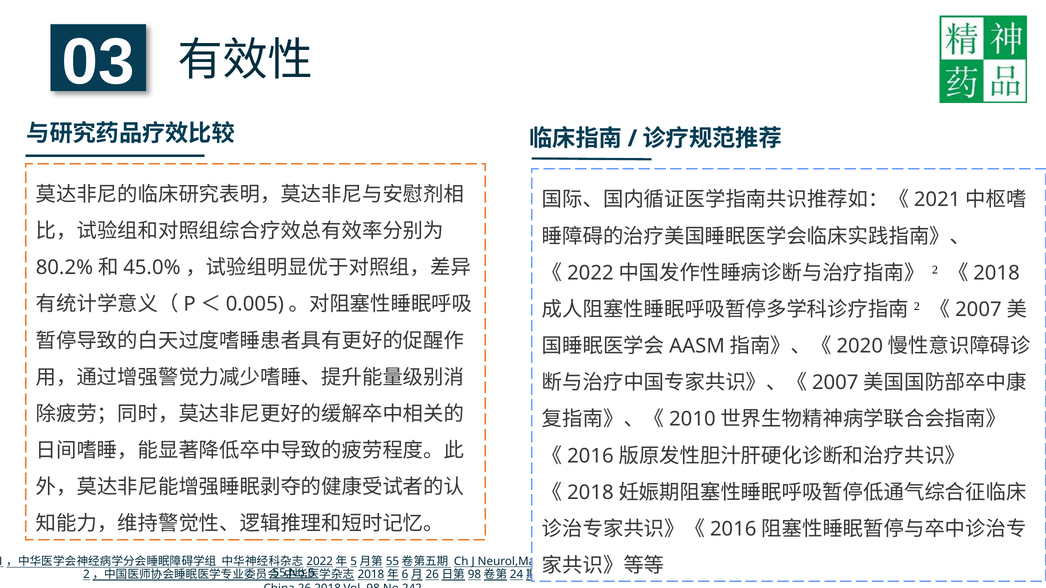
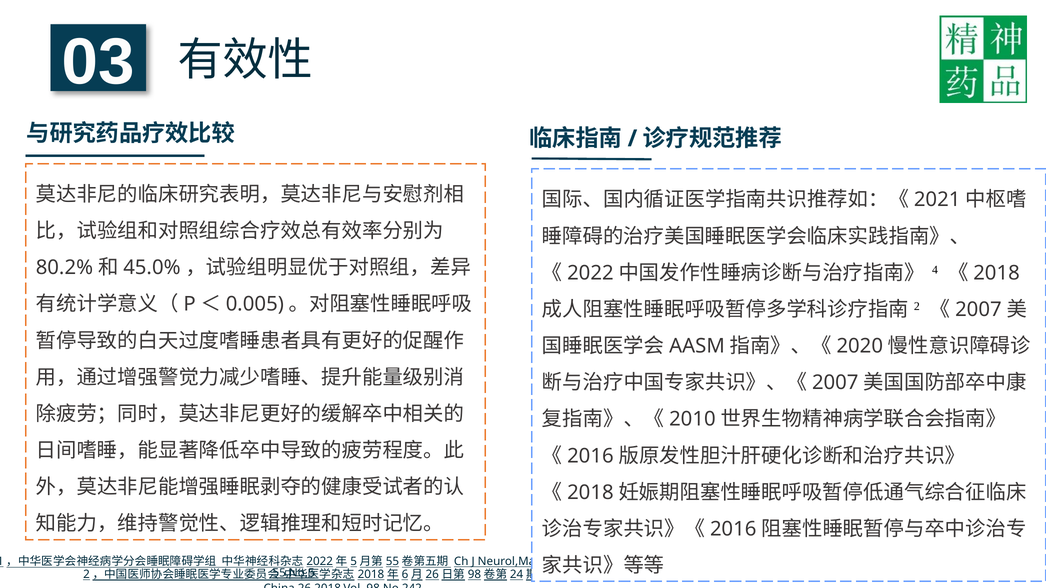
2: 2 -> 4 (935, 270)
